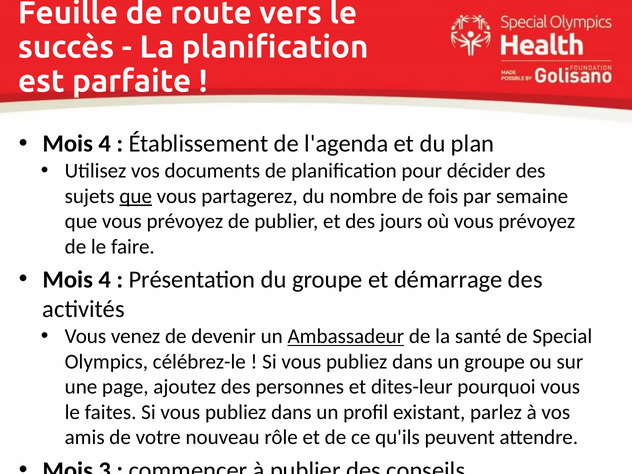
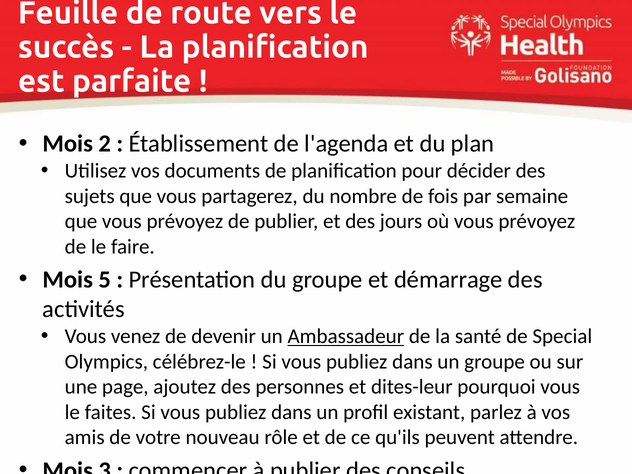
4: 4 -> 2 (105, 144)
que underline: present -> none (136, 196)
4: 4 -> 5 (105, 280)
